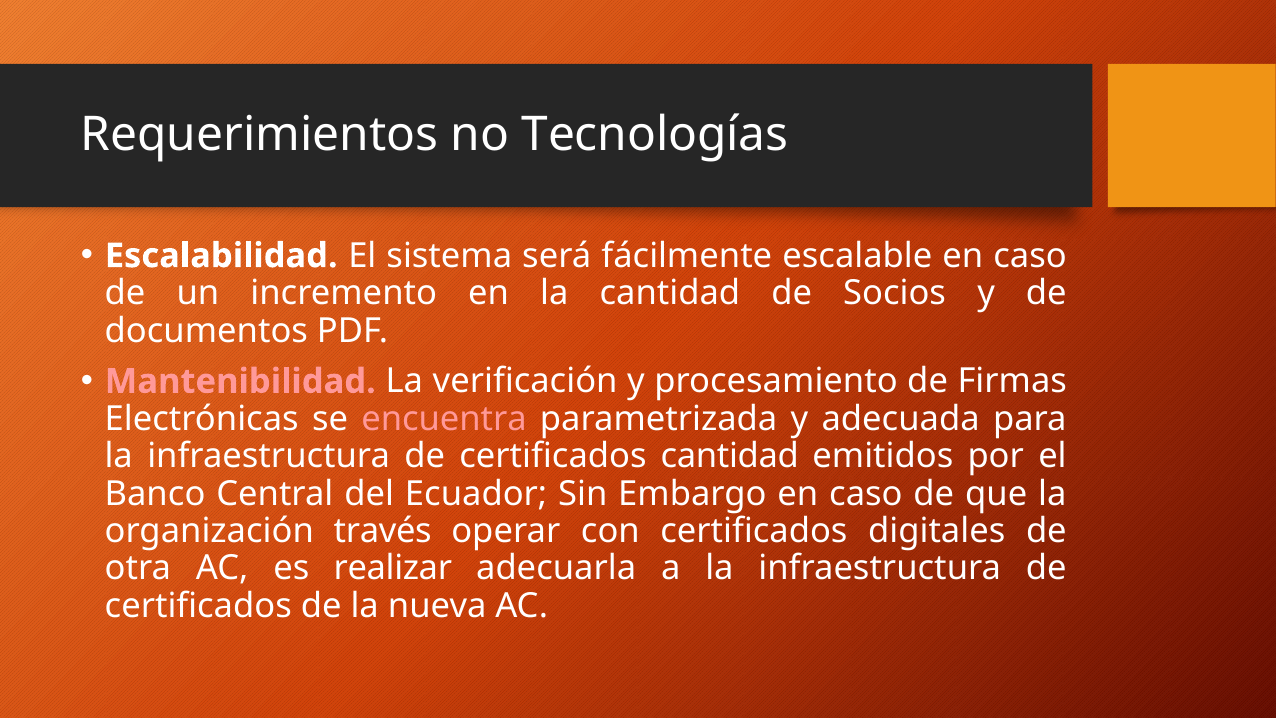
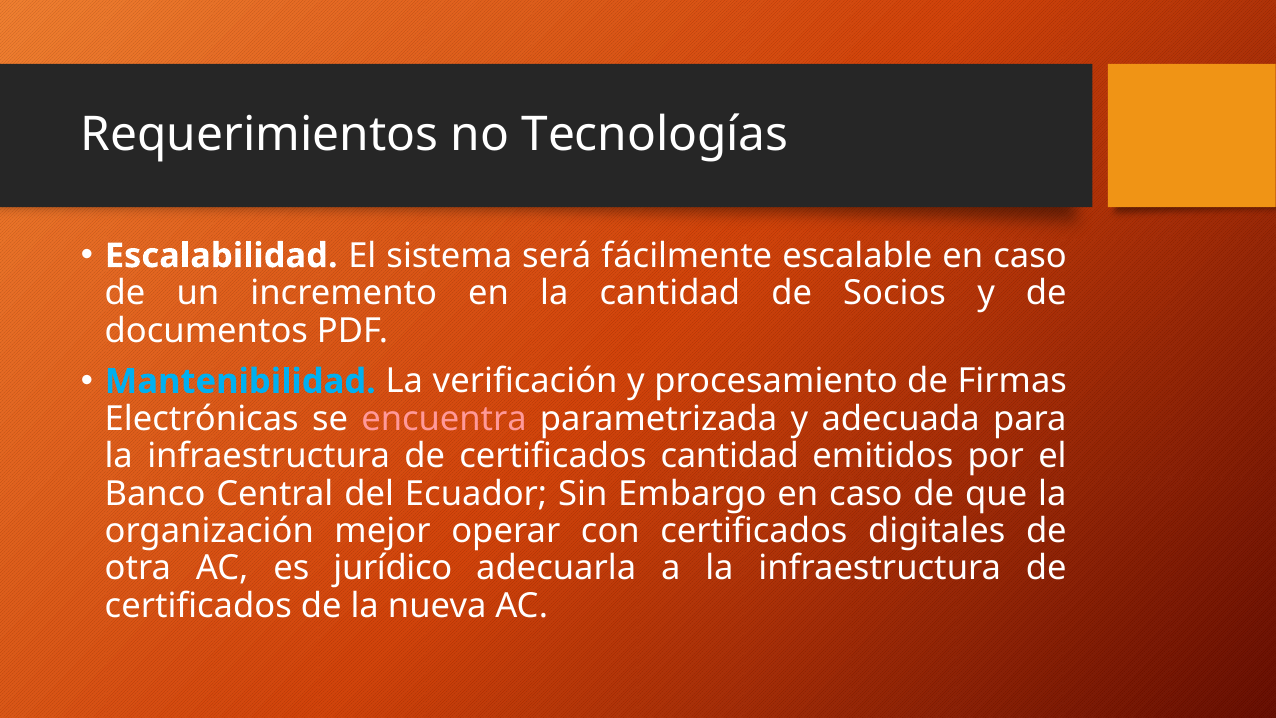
Mantenibilidad colour: pink -> light blue (240, 381)
través: través -> mejor (383, 531)
realizar: realizar -> jurídico (393, 568)
